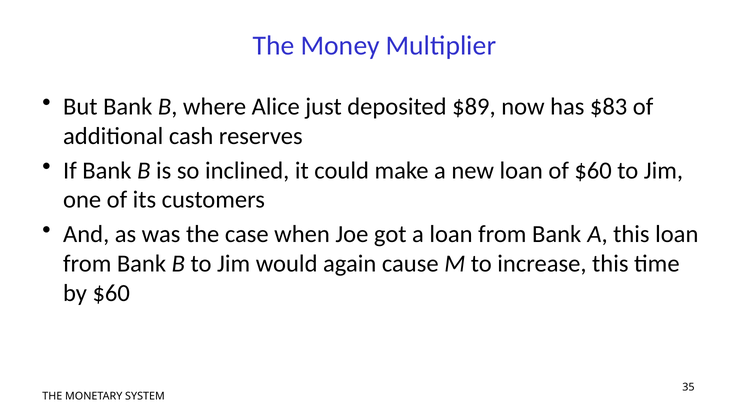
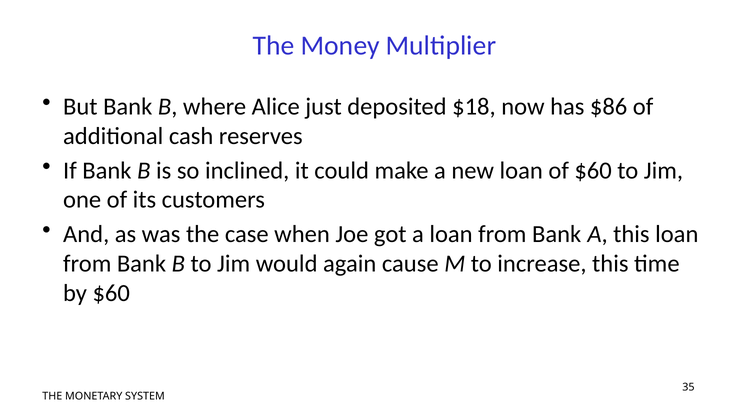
$89: $89 -> $18 (474, 107)
$83: $83 -> $86 (609, 107)
